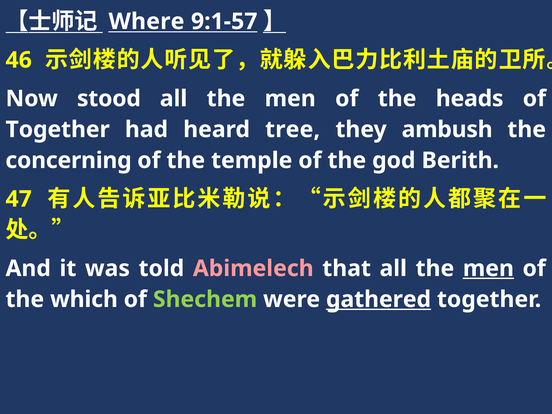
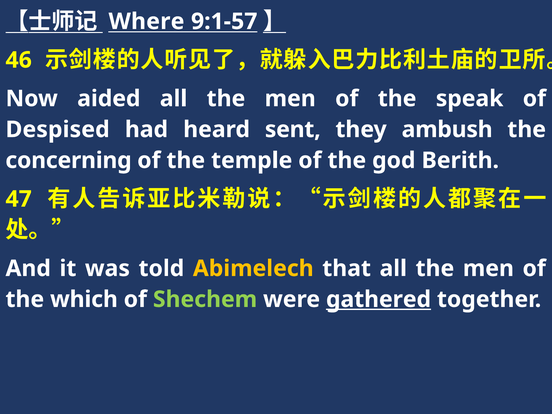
stood: stood -> aided (109, 99)
heads: heads -> speak (470, 99)
Together: Together -> Despised (58, 130)
tree: tree -> sent (293, 130)
Abimelech colour: pink -> yellow (253, 268)
men underline: present -> none (488, 268)
